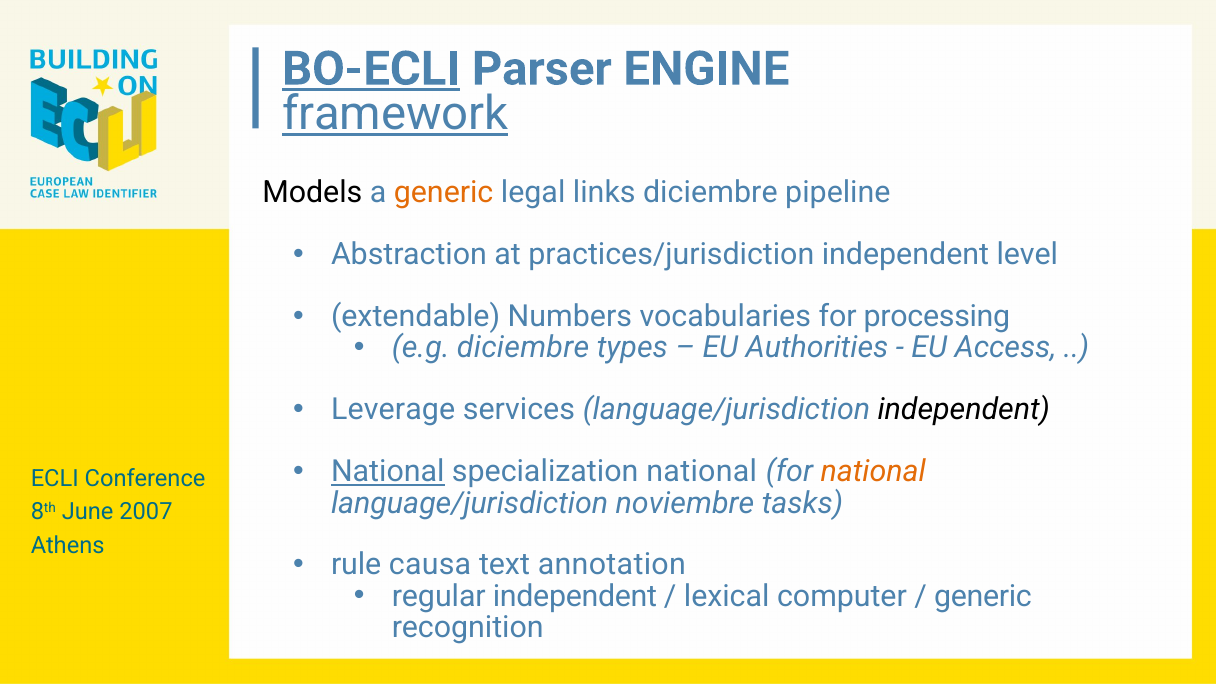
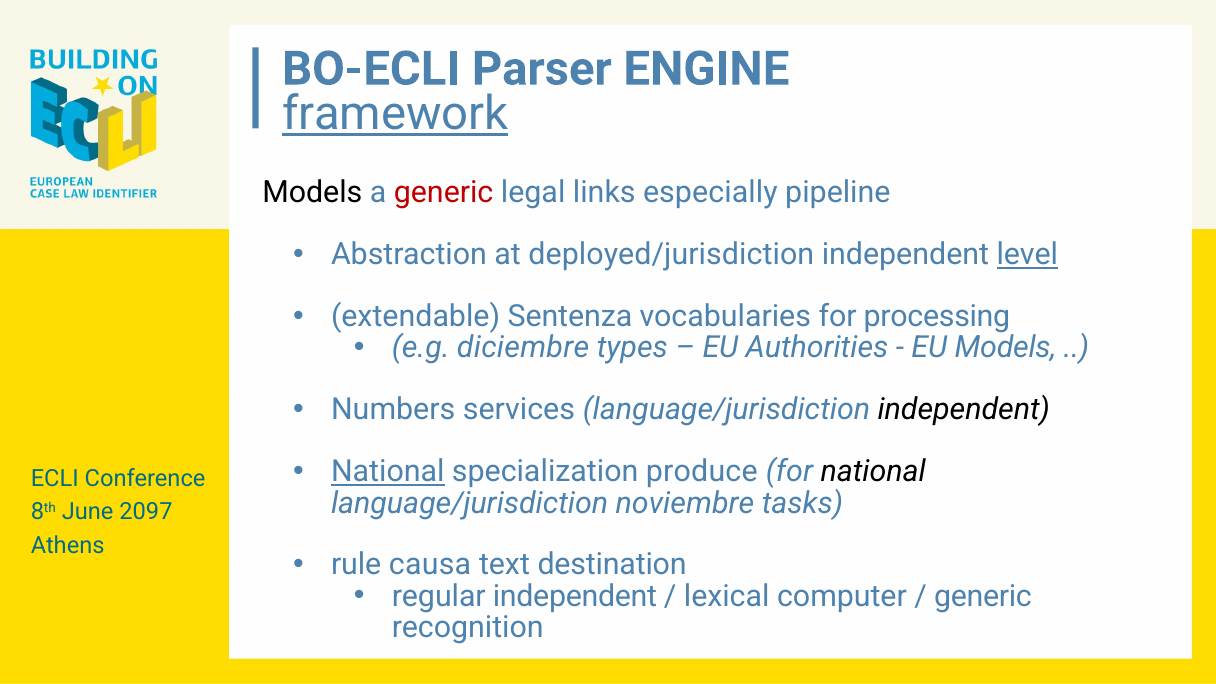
BO-ECLI underline: present -> none (371, 69)
generic colour: orange -> red (444, 193)
links diciembre: diciembre -> especially (710, 193)
practices/jurisdiction: practices/jurisdiction -> deployed/jurisdiction (671, 255)
level underline: none -> present (1027, 255)
Numbers: Numbers -> Sentenza (570, 317)
EU Access: Access -> Models (1005, 348)
Leverage: Leverage -> Numbers (393, 410)
specialization national: national -> produce (702, 472)
national colour: orange -> black (873, 472)
2007: 2007 -> 2097 (146, 512)
annotation: annotation -> destination (612, 565)
